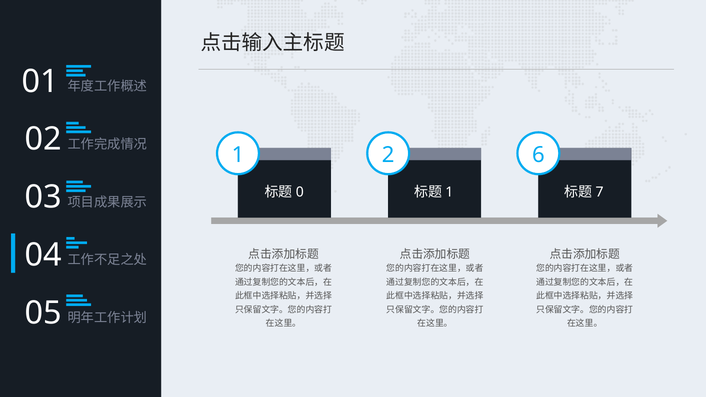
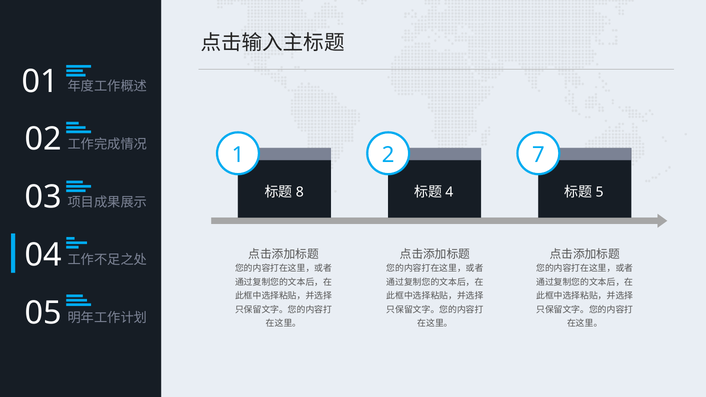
6: 6 -> 7 (538, 155)
0: 0 -> 8 (300, 192)
1: 1 -> 4 (449, 192)
7: 7 -> 5 (600, 192)
